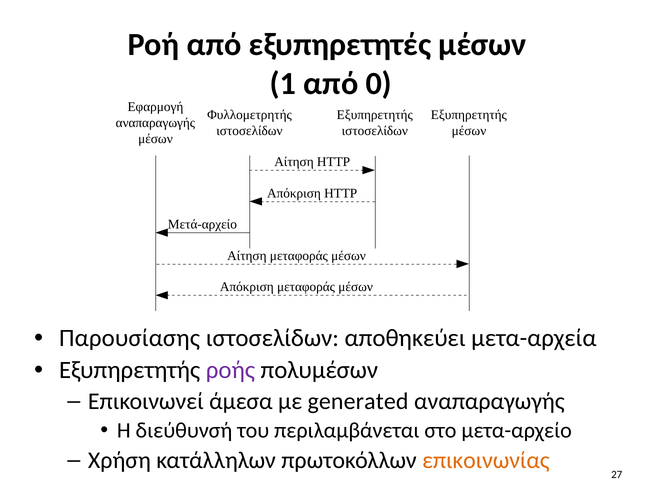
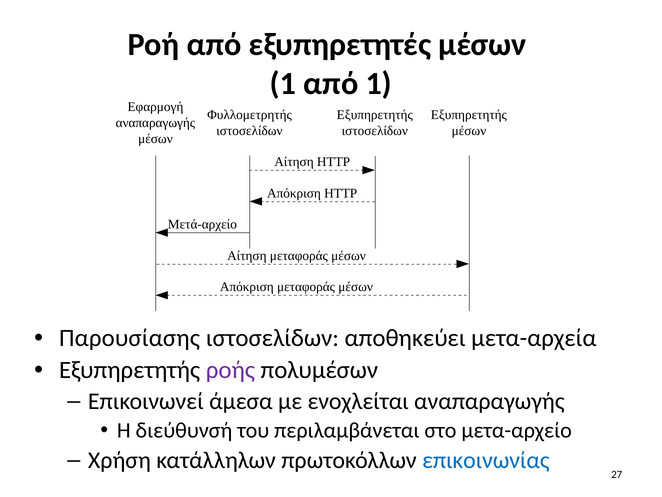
από 0: 0 -> 1 (379, 83)
generated: generated -> ενοχλείται (358, 401)
επικοινωνίας colour: orange -> blue (486, 460)
